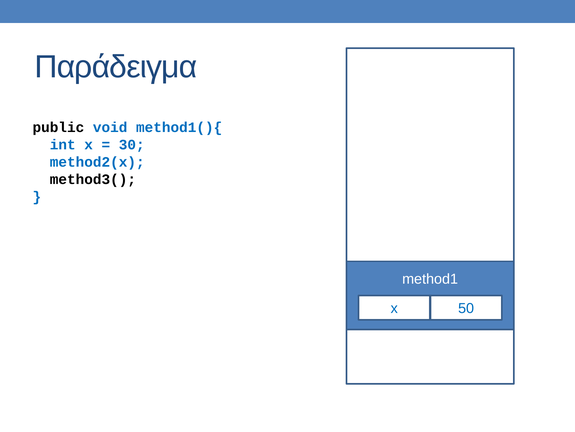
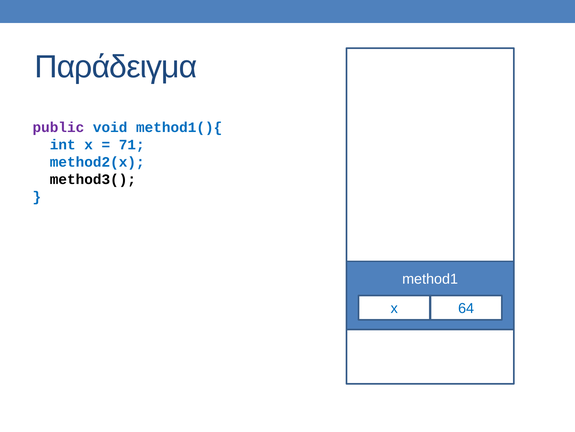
public colour: black -> purple (58, 127)
30: 30 -> 71 (132, 145)
50: 50 -> 64 (466, 308)
